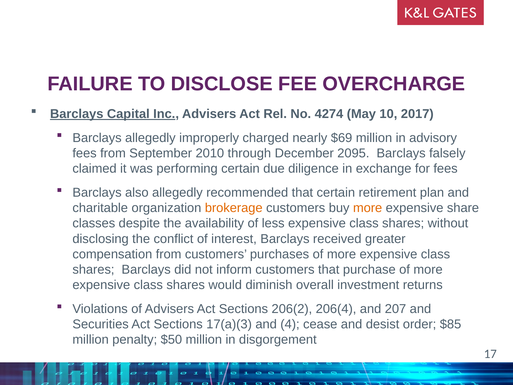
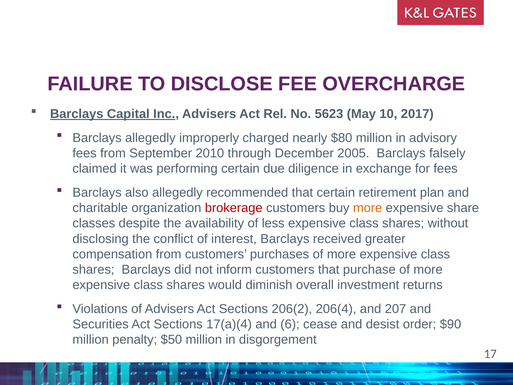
4274: 4274 -> 5623 (329, 114)
$69: $69 -> $80 (342, 138)
2095: 2095 -> 2005 (353, 153)
brokerage colour: orange -> red (234, 208)
17(a)(3: 17(a)(3 -> 17(a)(4 (229, 324)
4: 4 -> 6 (290, 324)
$85: $85 -> $90 (451, 324)
